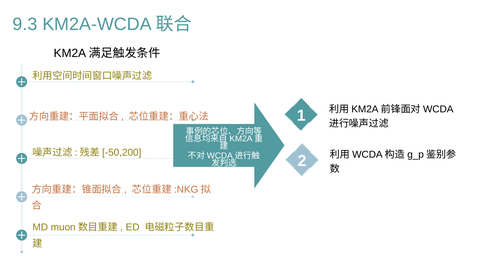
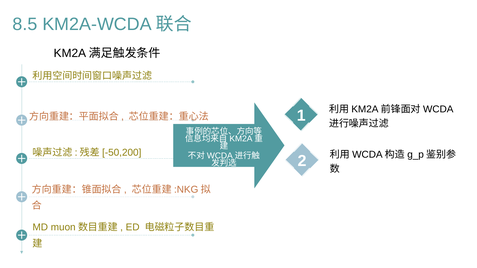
9.3: 9.3 -> 8.5 (25, 24)
